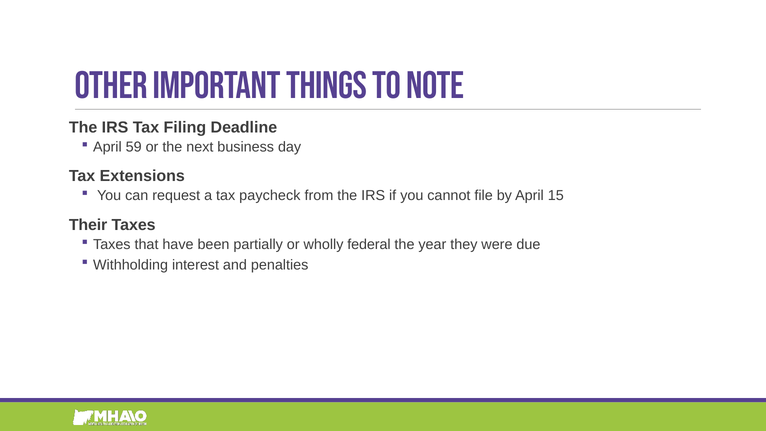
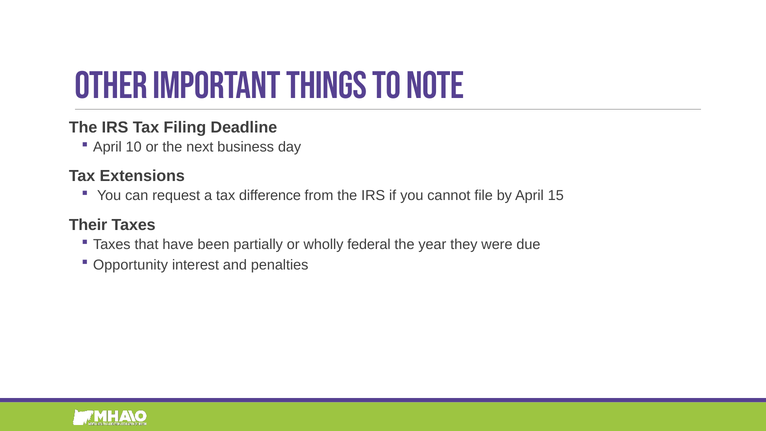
59: 59 -> 10 (134, 147)
paycheck: paycheck -> difference (270, 196)
Withholding: Withholding -> Opportunity (131, 265)
